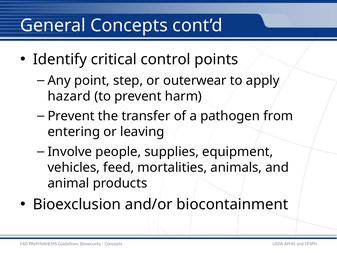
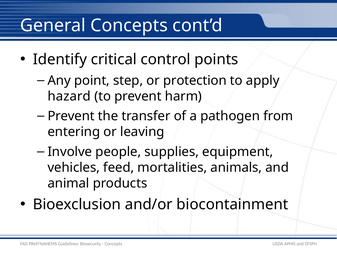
outerwear: outerwear -> protection (195, 80)
